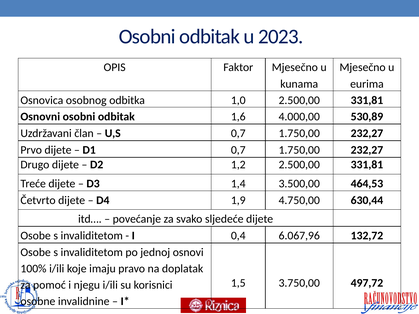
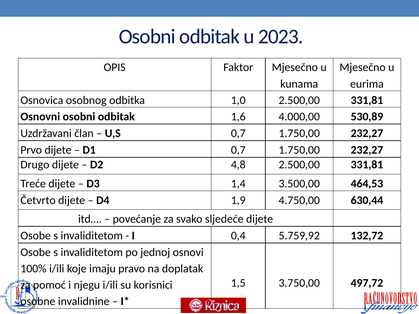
1,2: 1,2 -> 4,8 (238, 165)
6.067,96: 6.067,96 -> 5.759,92 (299, 236)
